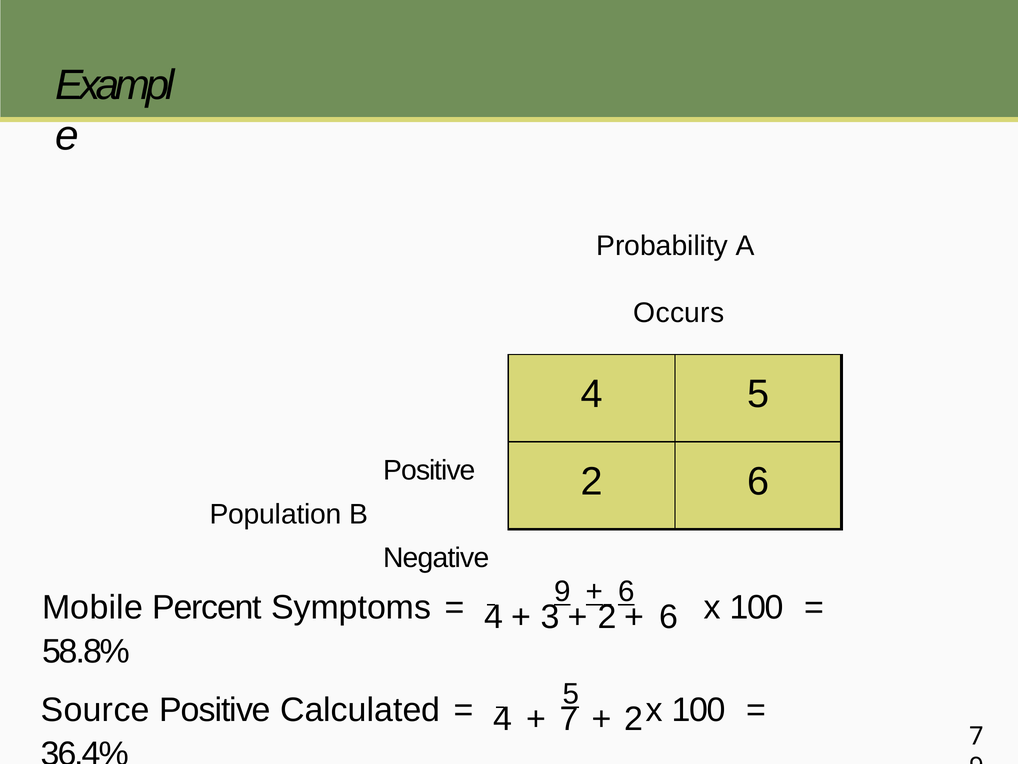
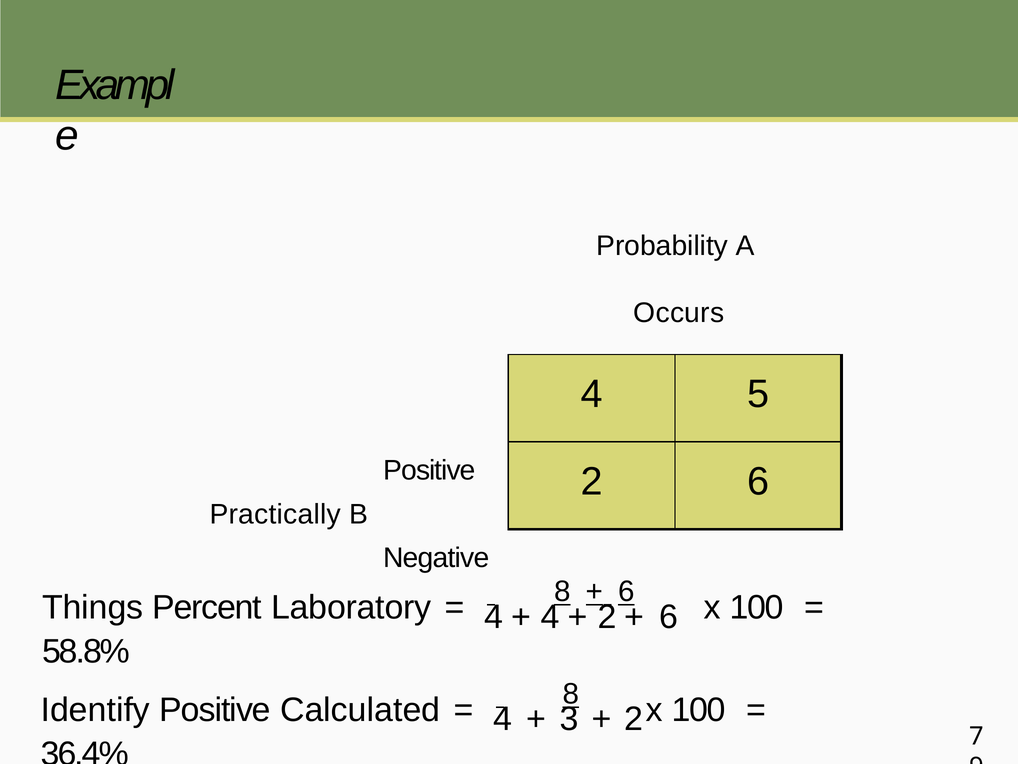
Population: Population -> Practically (275, 514)
Mobile: Mobile -> Things (93, 607)
Symptoms: Symptoms -> Laboratory (351, 607)
9: 9 -> 8 (562, 591)
3: 3 -> 4 (550, 616)
Source: Source -> Identify (95, 710)
5: 5 -> 8 (571, 694)
7: 7 -> 3 (569, 719)
